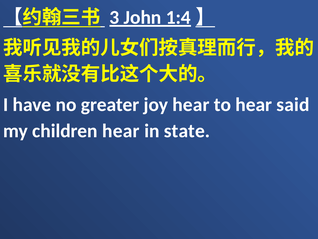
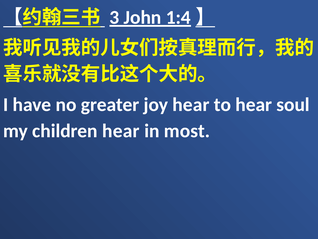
said: said -> soul (293, 105)
state: state -> most (187, 131)
